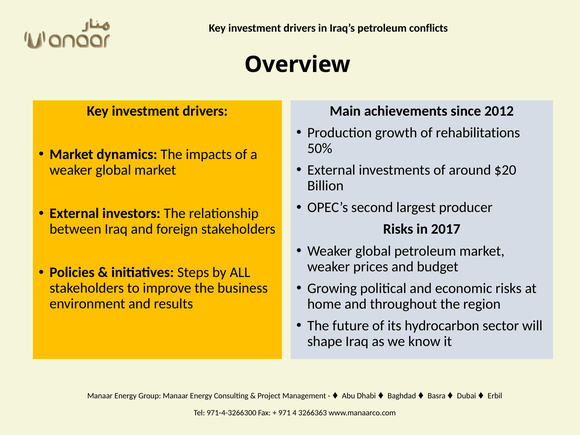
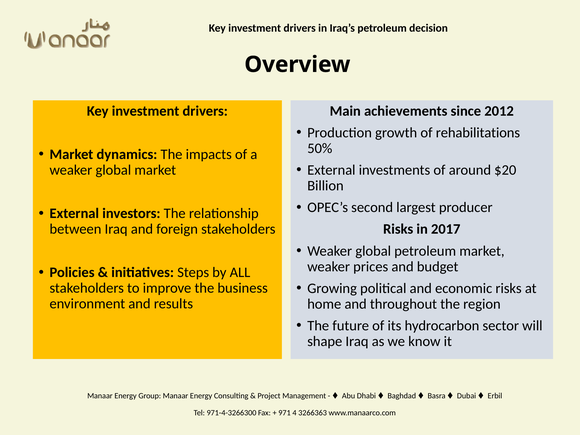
conflicts: conflicts -> decision (429, 28)
